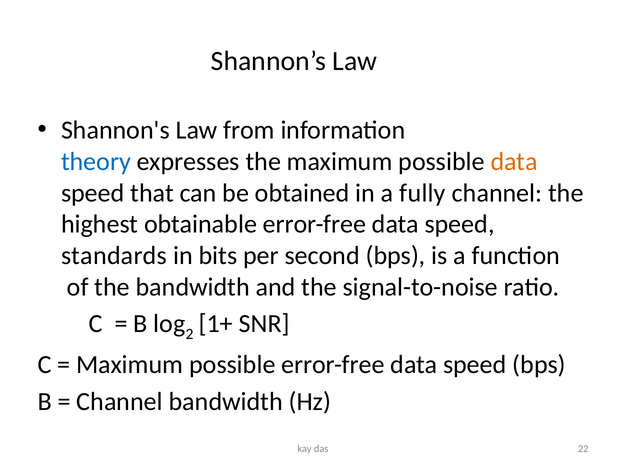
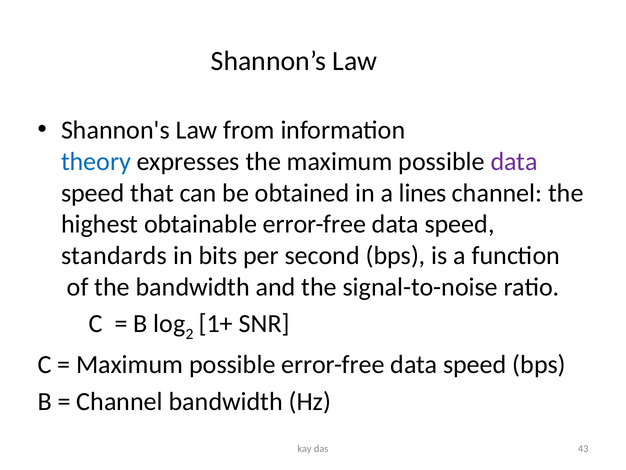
data colour: orange -> purple (514, 161)
fully: fully -> lines (423, 193)
22: 22 -> 43 (583, 448)
